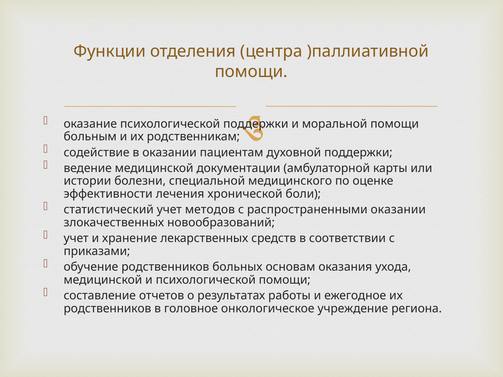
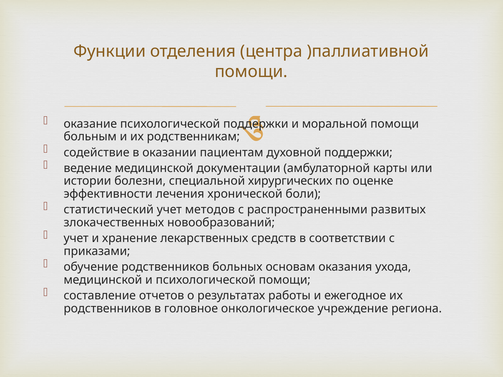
медицинского: медицинского -> хирургических (290, 181)
распространенными оказании: оказании -> развитых (398, 210)
